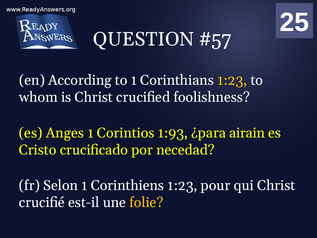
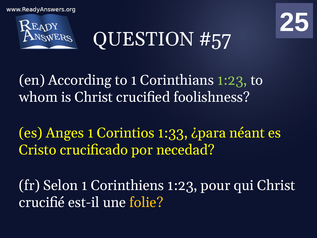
1:23 colour: yellow -> light green (232, 80)
1:93: 1:93 -> 1:33 (173, 133)
airain: airain -> néant (247, 133)
